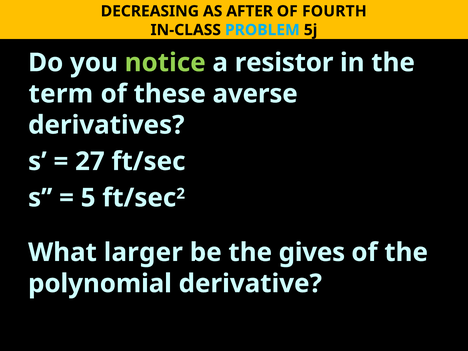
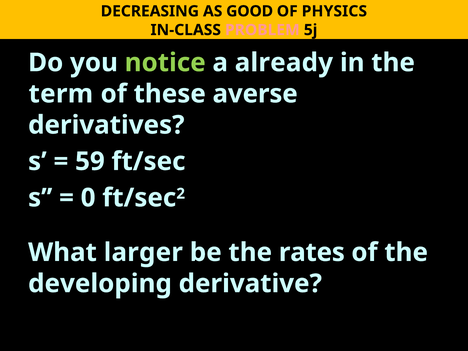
AFTER: AFTER -> GOOD (250, 11)
FOURTH: FOURTH -> PHYSICS (334, 11)
PROBLEM colour: light blue -> pink (262, 30)
resistor: resistor -> already (284, 63)
27: 27 -> 59 (90, 161)
5: 5 -> 0 (88, 198)
gives: gives -> rates (312, 252)
polynomial: polynomial -> developing (100, 284)
